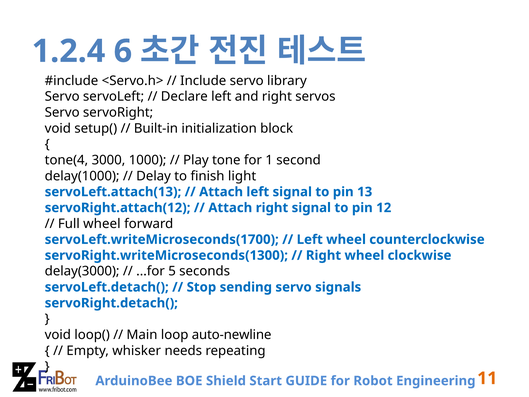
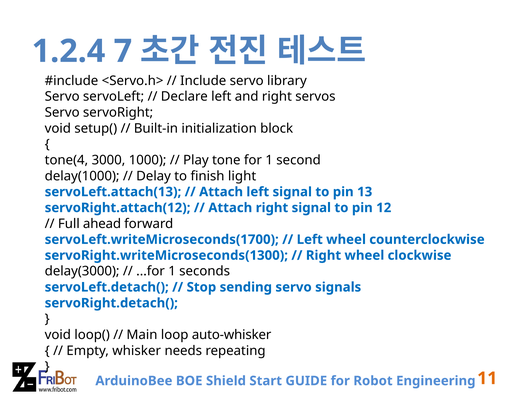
6: 6 -> 7 (123, 51)
Full wheel: wheel -> ahead (102, 224)
...for 5: 5 -> 1 (172, 271)
auto-newline: auto-newline -> auto-whisker (232, 335)
